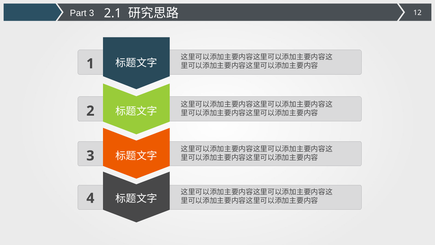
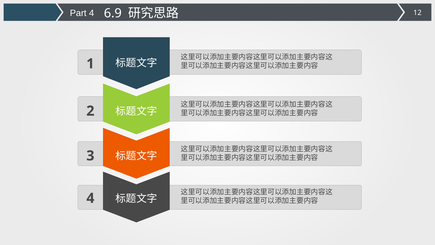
Part 3: 3 -> 4 (92, 13)
2.1: 2.1 -> 6.9 (113, 13)
